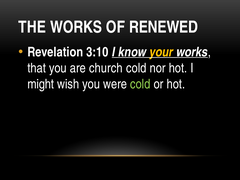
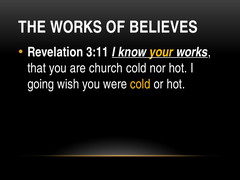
RENEWED: RENEWED -> BELIEVES (163, 27)
3:10: 3:10 -> 3:11 (97, 52)
might: might -> going (41, 84)
cold colour: light green -> yellow (140, 84)
